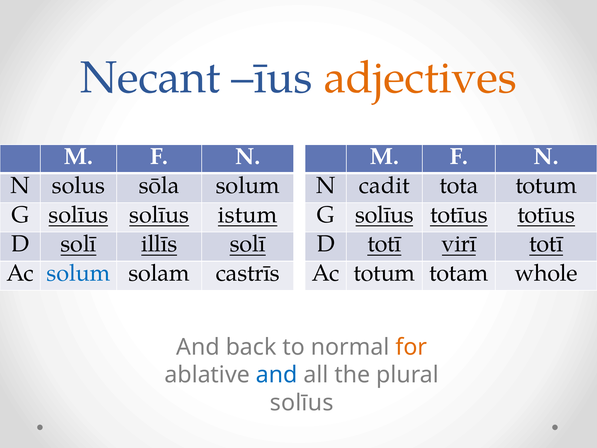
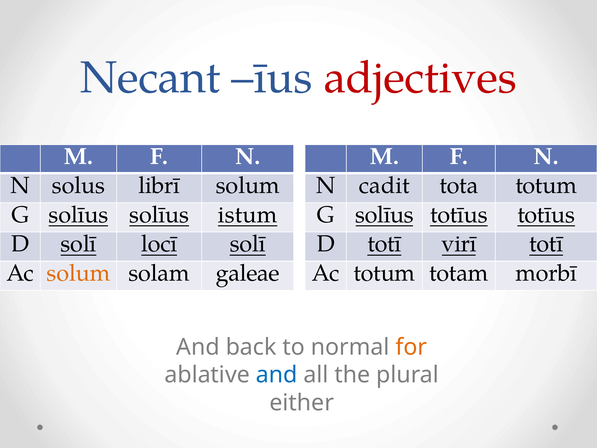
adjectives colour: orange -> red (420, 78)
sōla: sōla -> librī (159, 185)
illīs: illīs -> locī (159, 244)
solum colour: blue -> orange (78, 273)
castrīs: castrīs -> galeae (248, 273)
whole: whole -> morbī (546, 273)
solīus: solīus -> either (302, 403)
